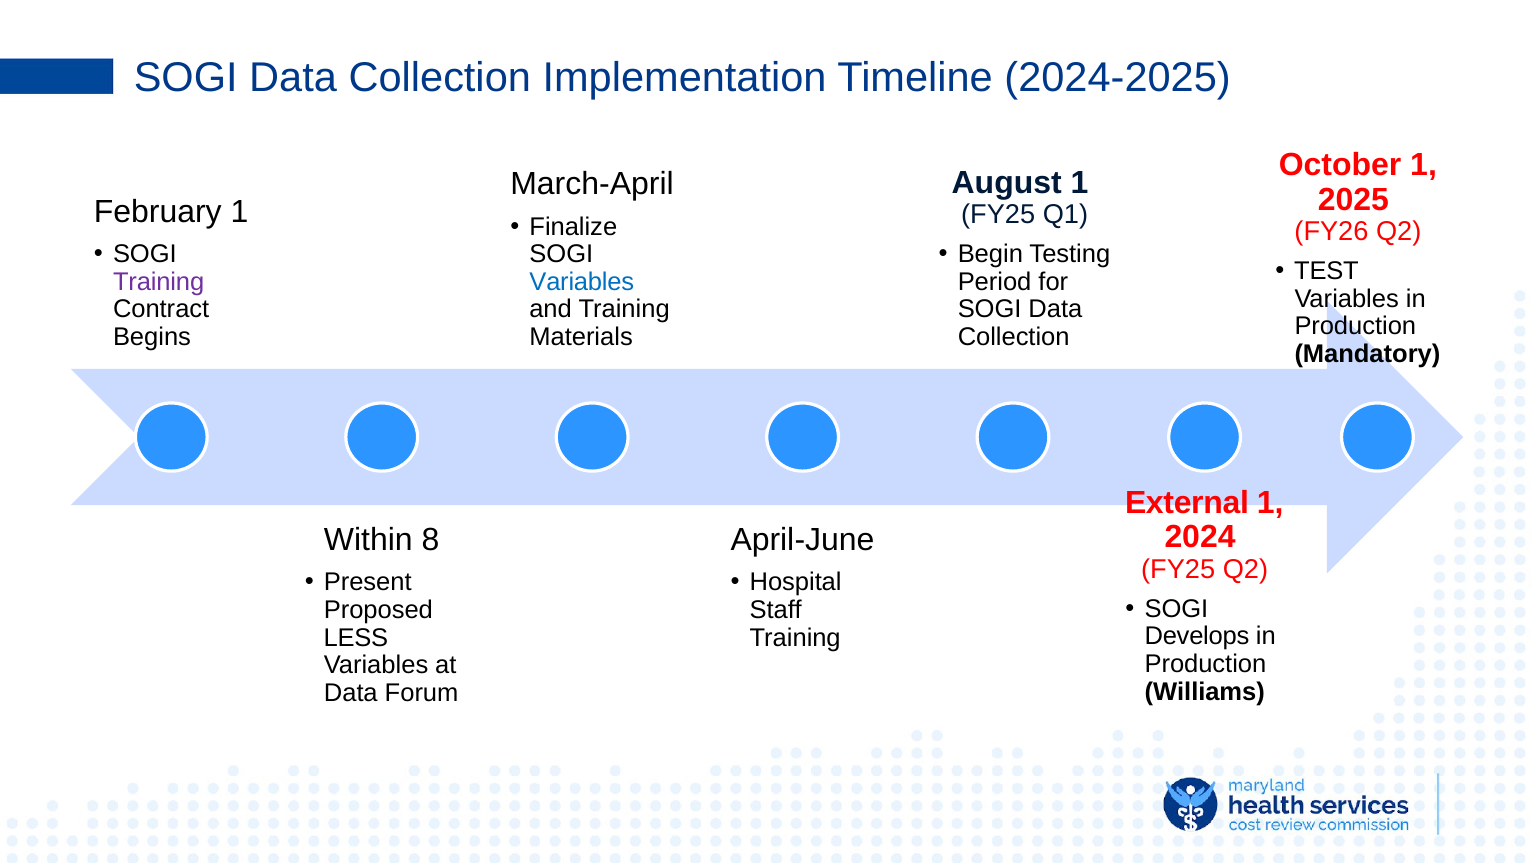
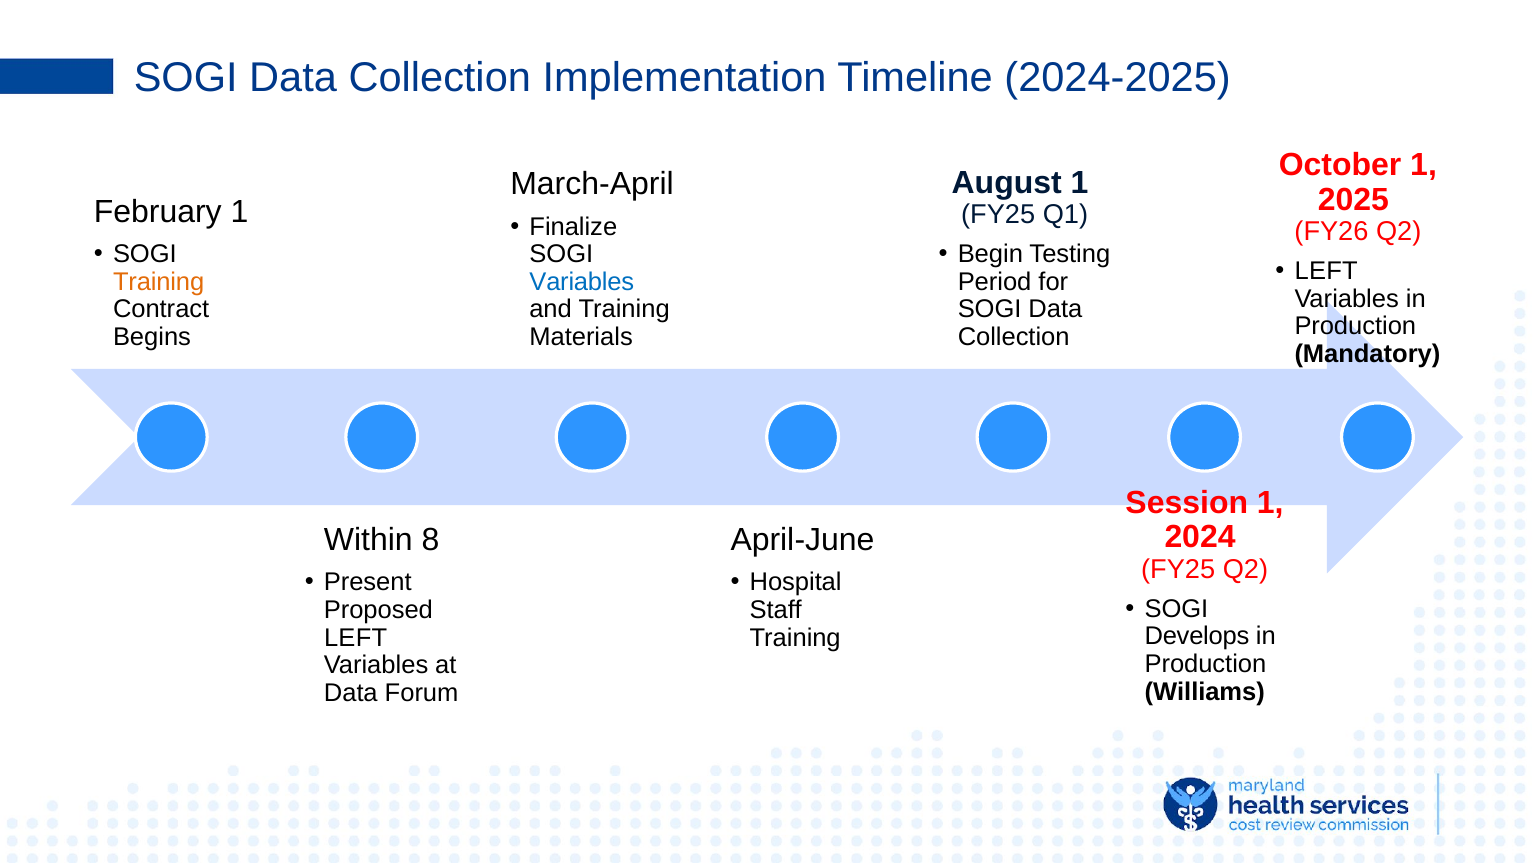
TEST: TEST -> LEFT (1326, 271)
Training colour: purple -> orange (159, 282)
External: External -> Session (1187, 503)
LESS: LESS -> LEFT (356, 638)
